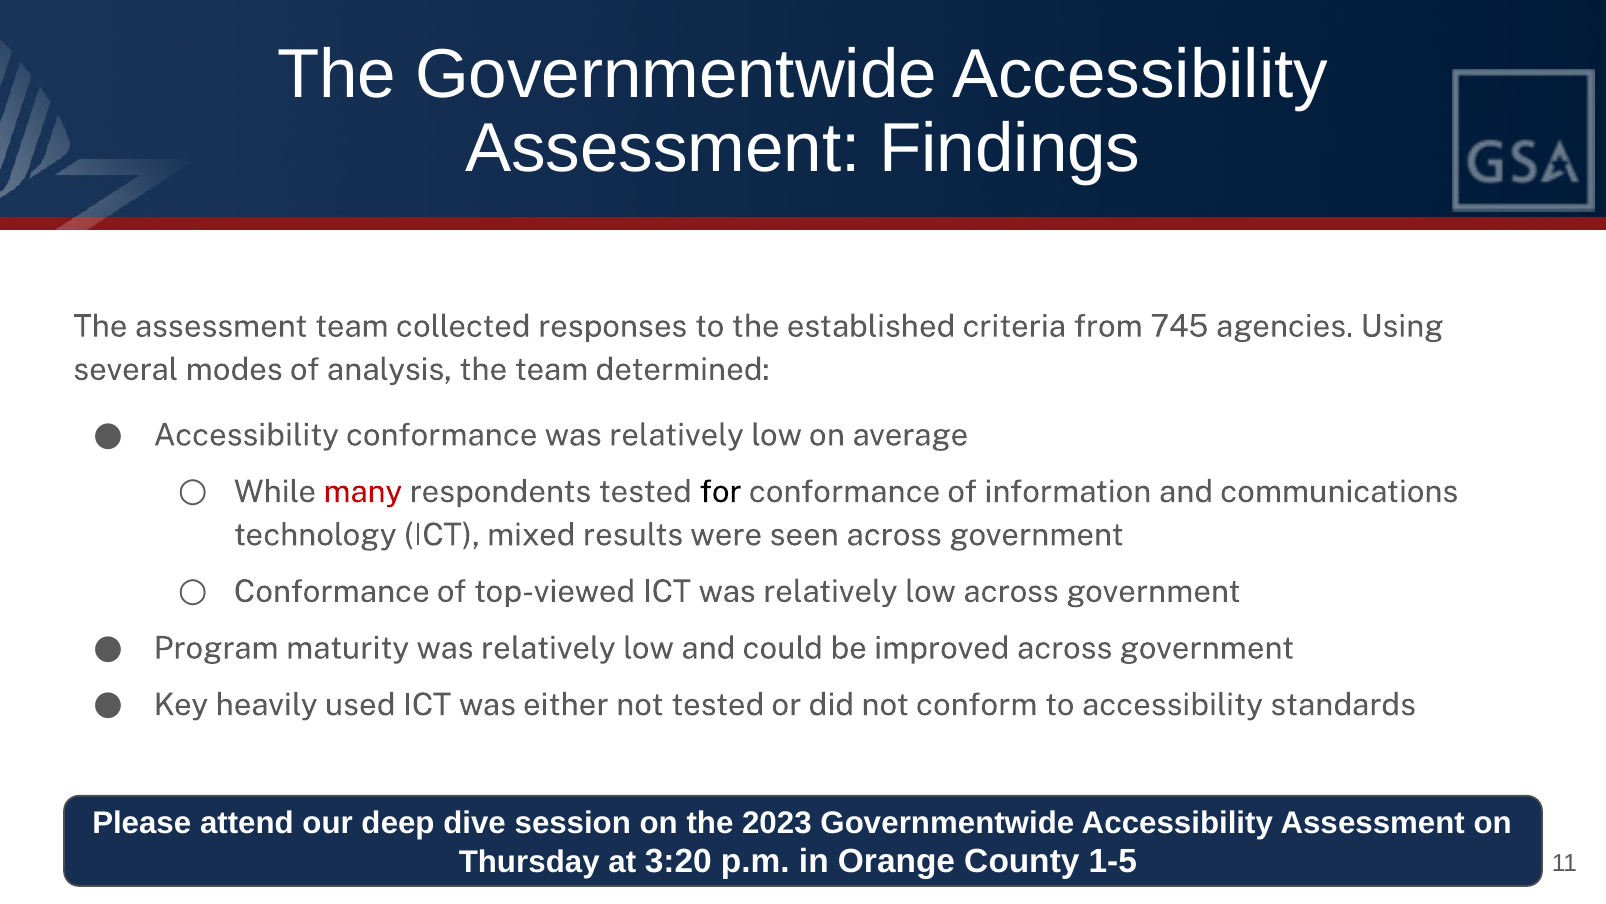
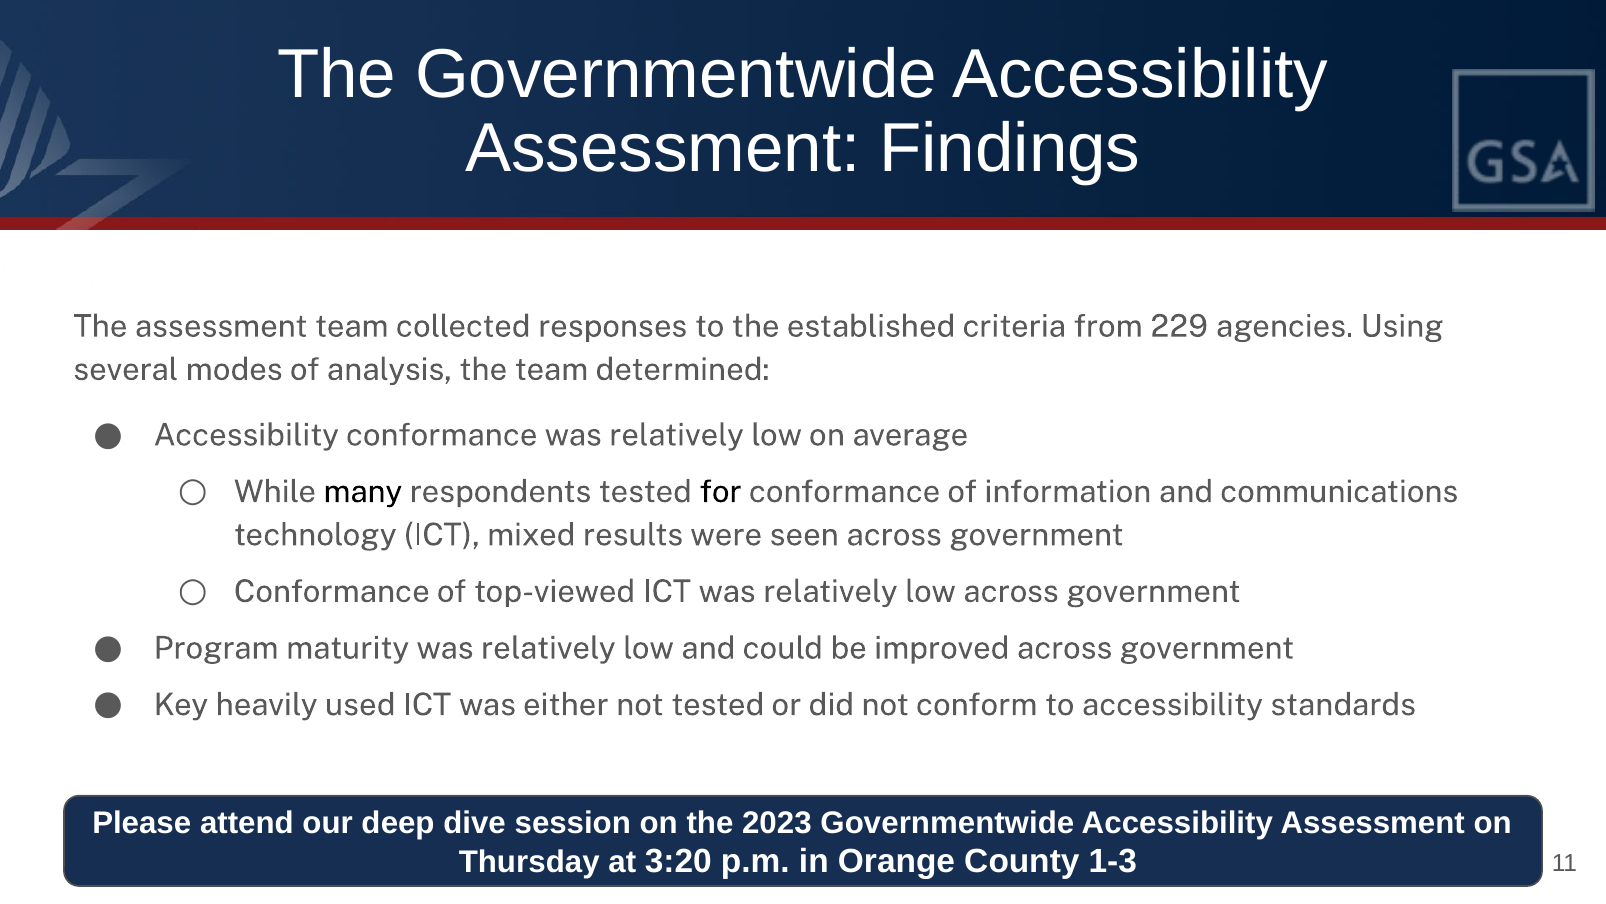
745: 745 -> 229 (1179, 326)
many colour: red -> black (363, 491)
1-5: 1-5 -> 1-3 (1113, 861)
